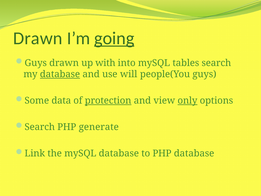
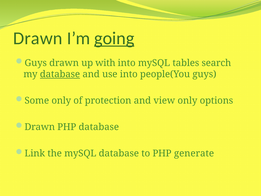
use will: will -> into (129, 74)
Some data: data -> only (61, 101)
protection underline: present -> none (108, 101)
only underline: present -> none (187, 101)
Search: Search -> Drawn (40, 127)
PHP generate: generate -> database (99, 127)
PHP database: database -> generate (194, 153)
